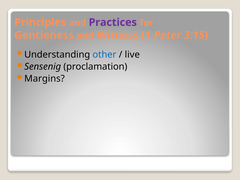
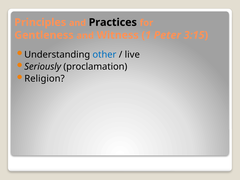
Practices colour: purple -> black (113, 22)
Sensenig: Sensenig -> Seriously (43, 67)
Margins: Margins -> Religion (44, 79)
